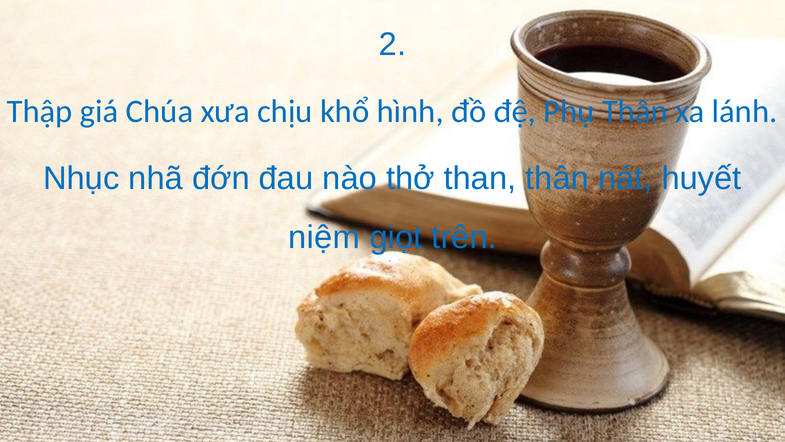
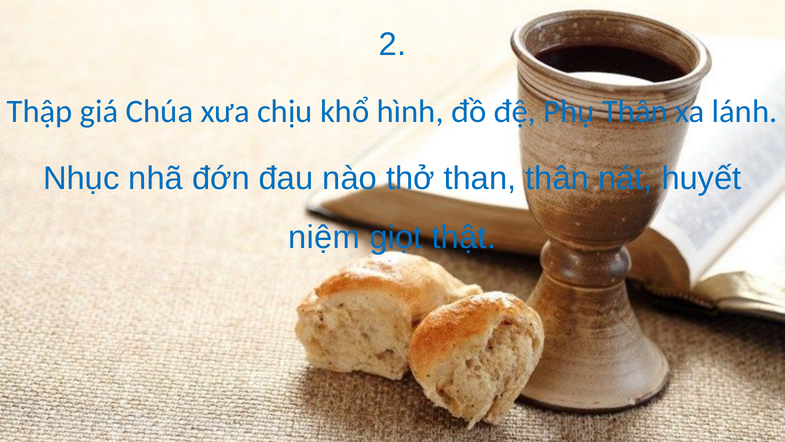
trên: trên -> thật (464, 237)
